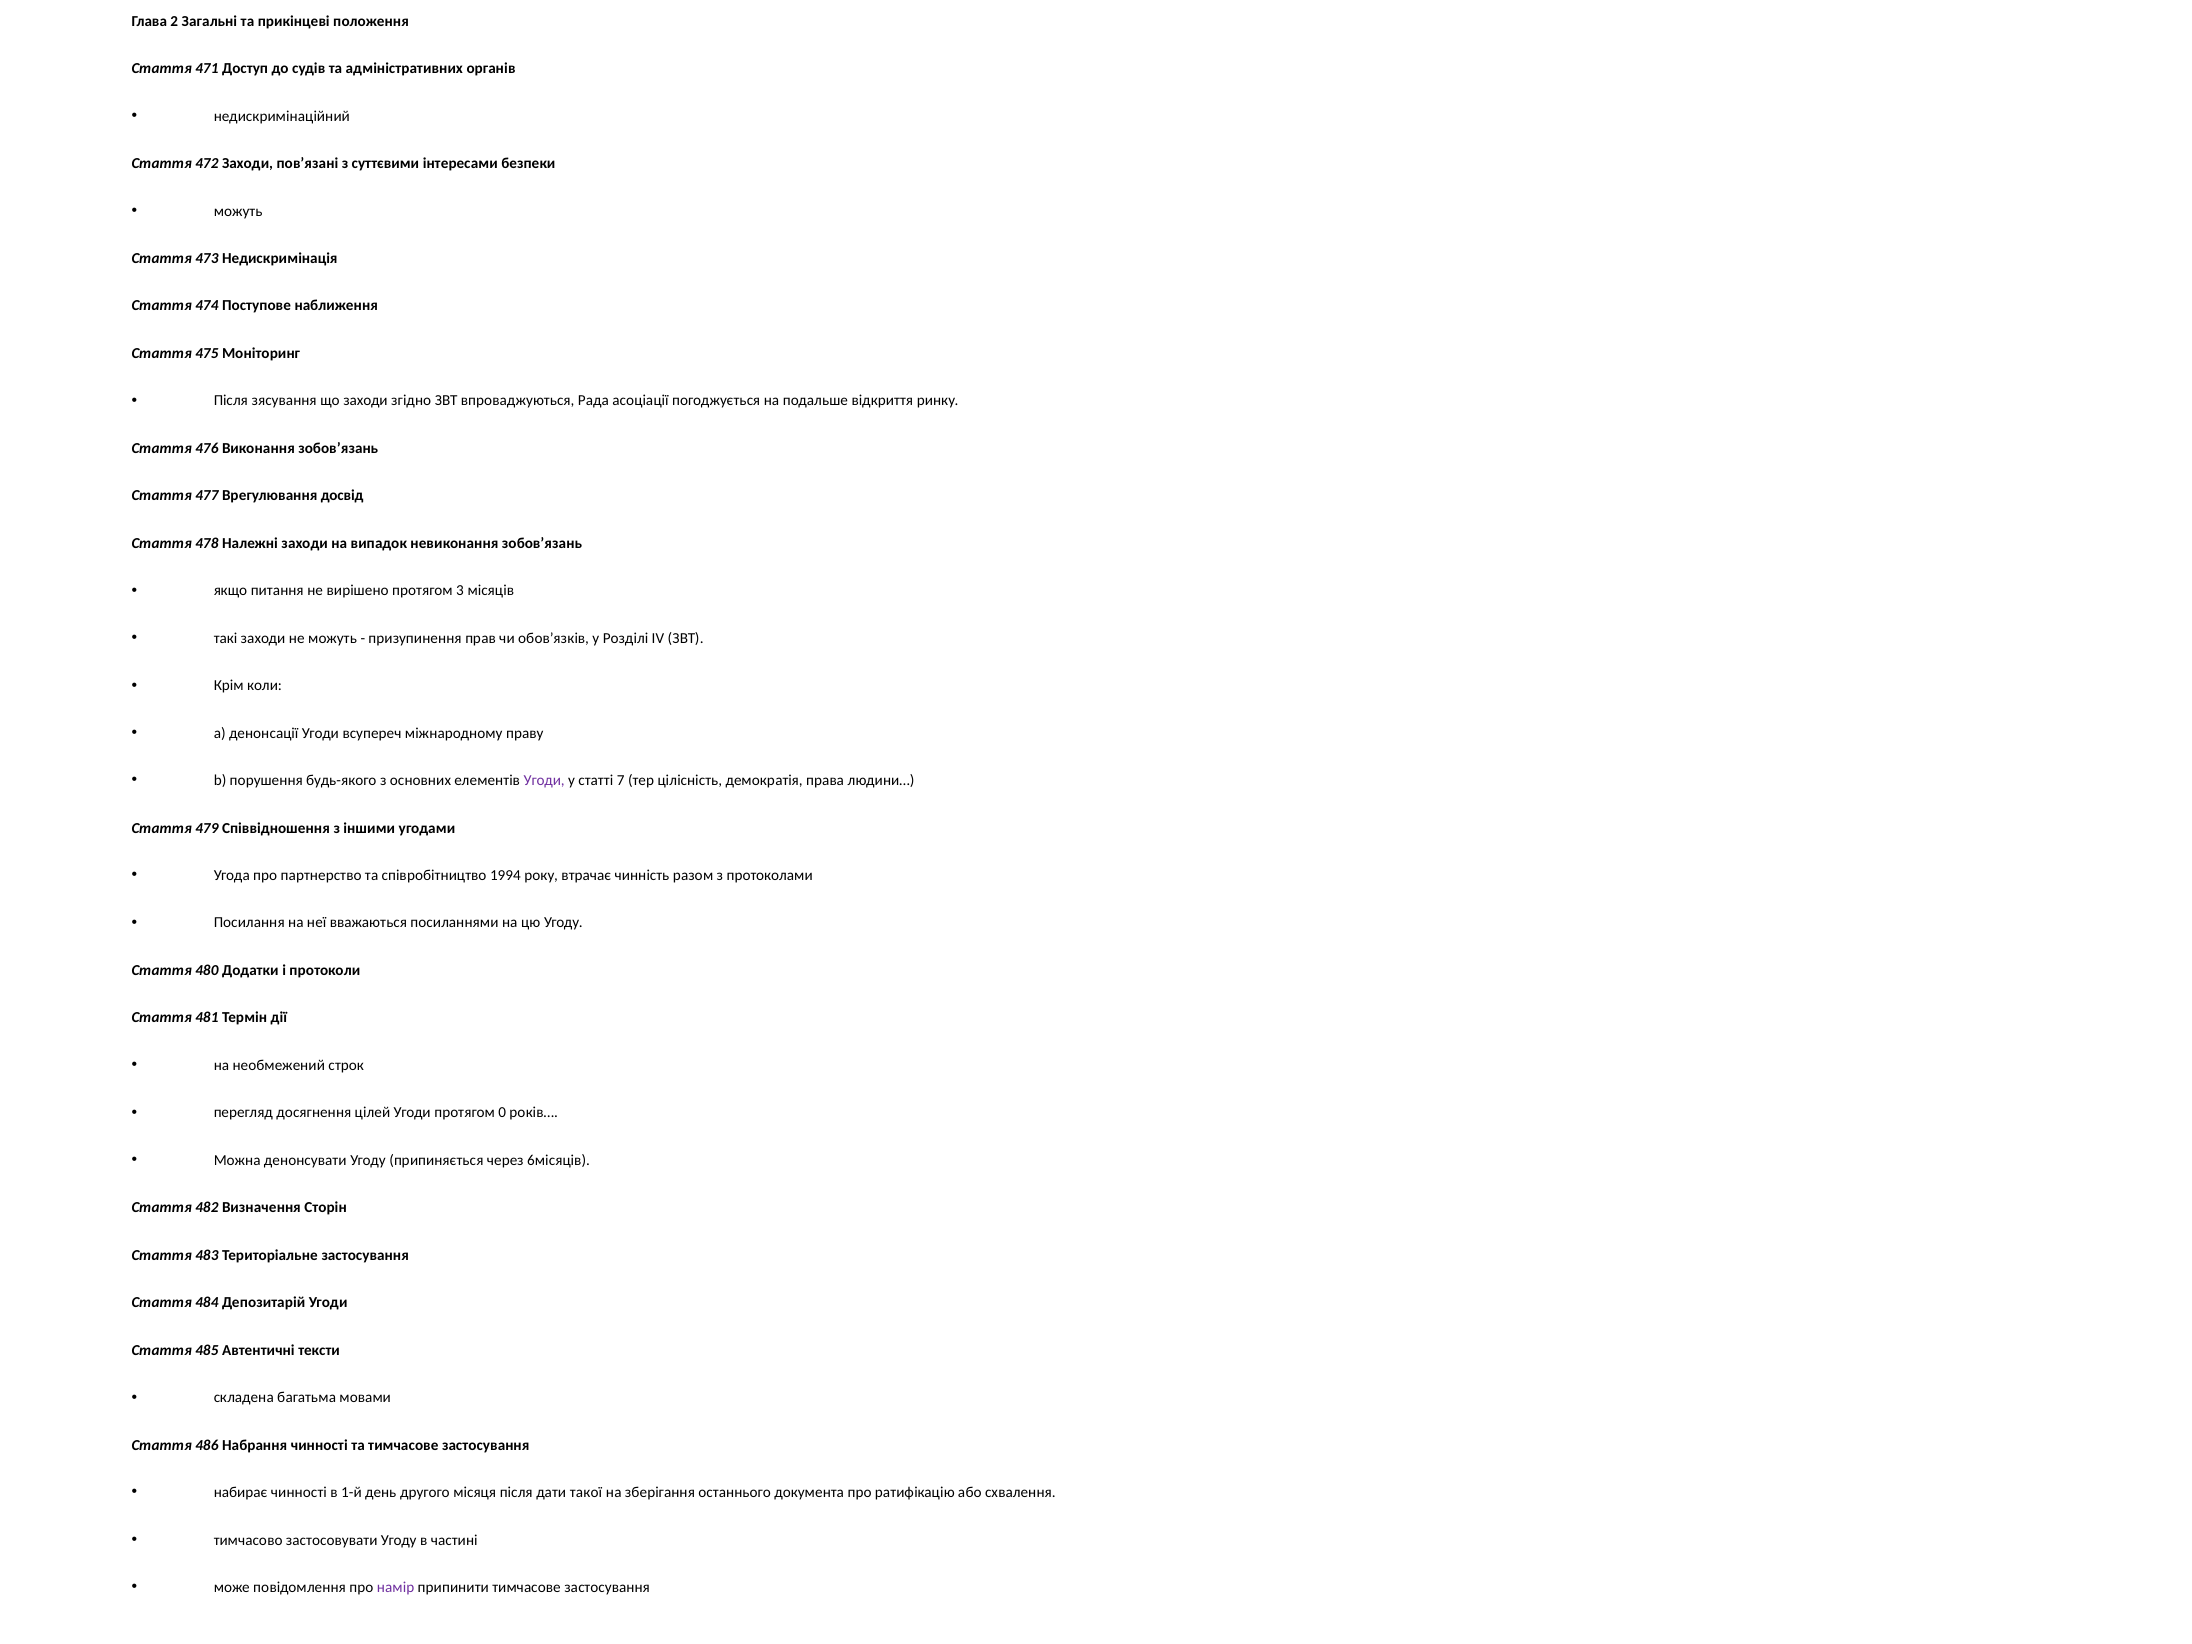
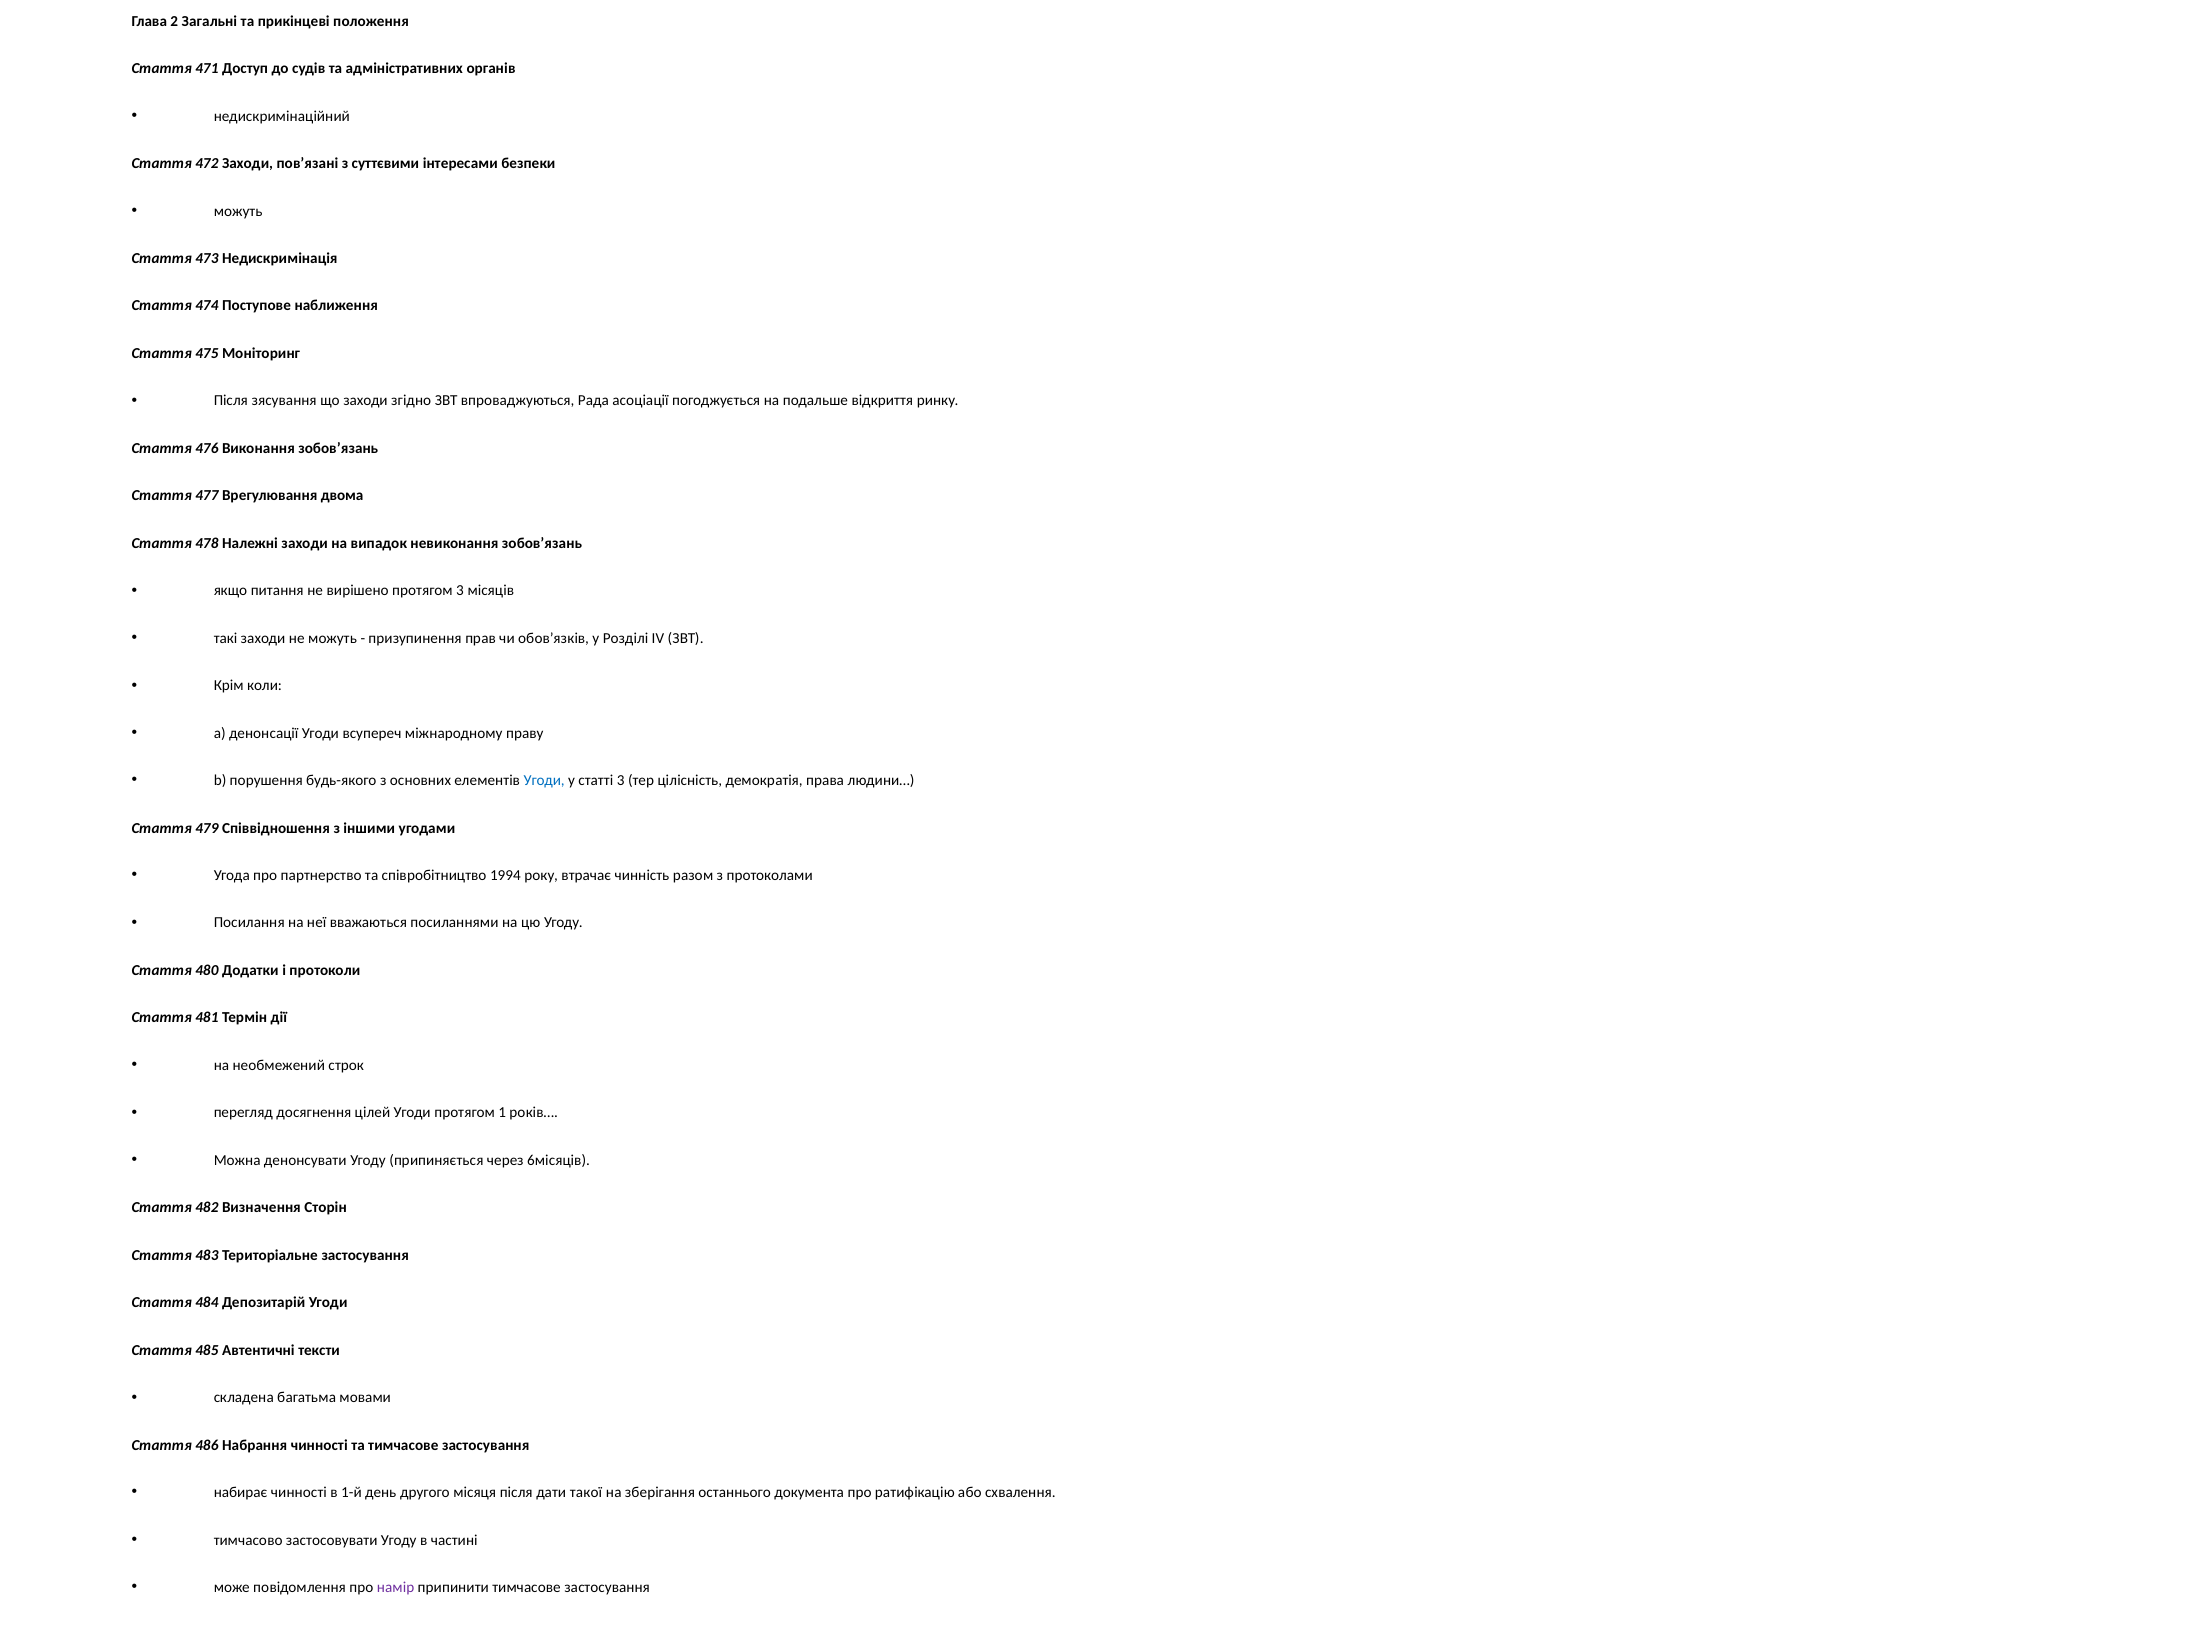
досвід: досвід -> двома (342, 496)
Угоди colour: purple -> blue (544, 781)
статті 7: 7 -> 3 (621, 781)
0: 0 -> 1 (502, 1113)
